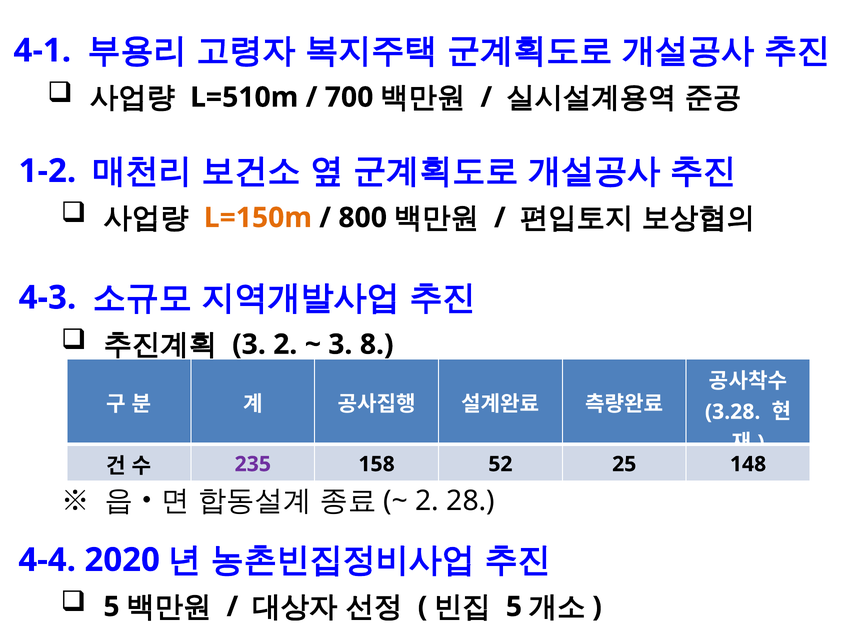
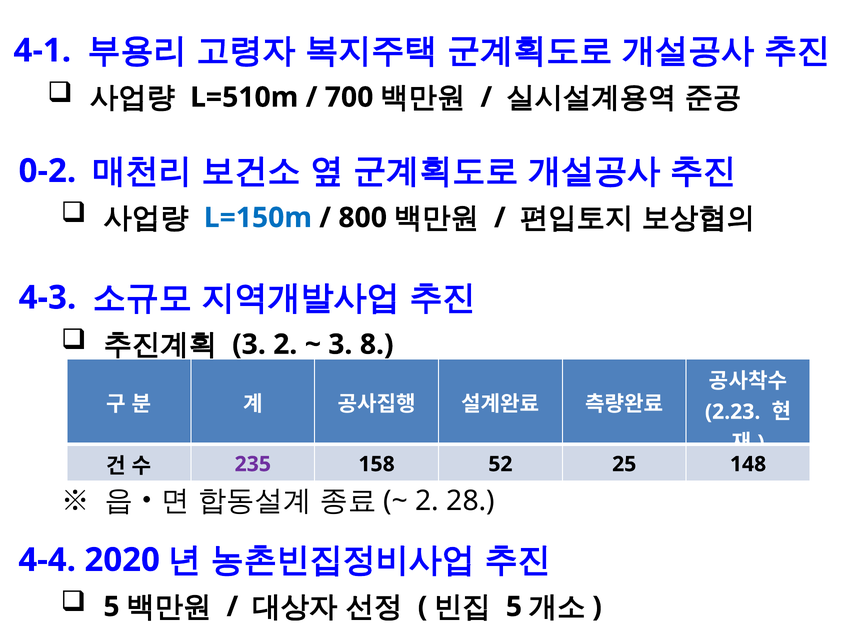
1-2: 1-2 -> 0-2 (47, 171)
L=150m colour: orange -> blue (258, 218)
3.28: 3.28 -> 2.23 (733, 412)
